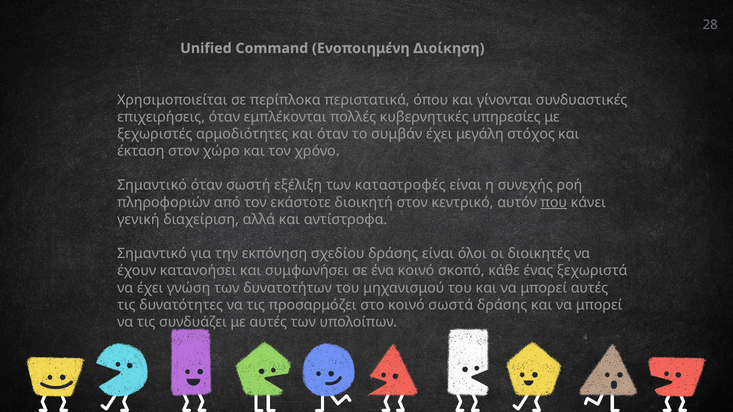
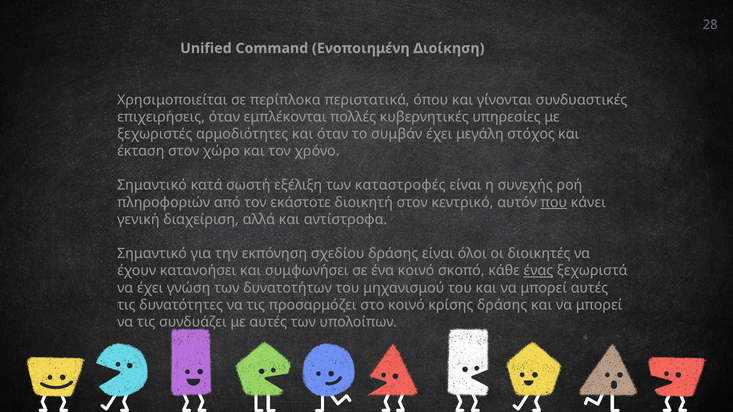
Σημαντικό όταν: όταν -> κατά (207, 185)
ένας underline: none -> present (538, 271)
σωστά: σωστά -> κρίσης (451, 305)
